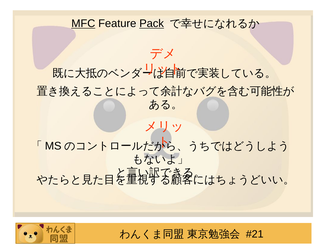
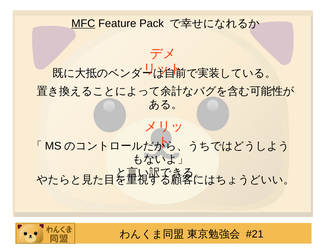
Pack underline: present -> none (152, 23)
